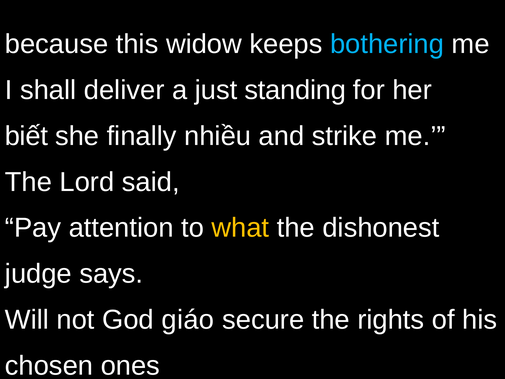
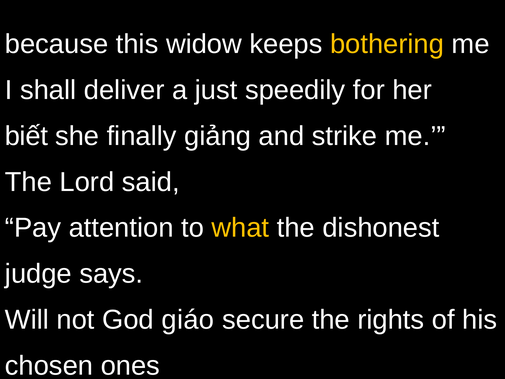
bothering colour: light blue -> yellow (387, 44)
standing: standing -> speedily (295, 90)
nhiều: nhiều -> giảng (218, 136)
